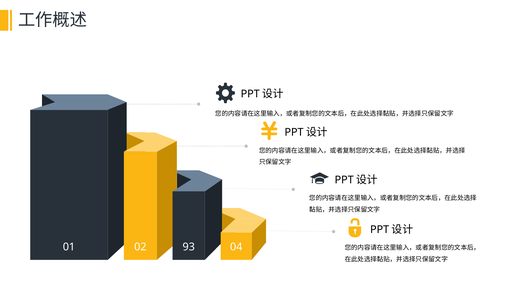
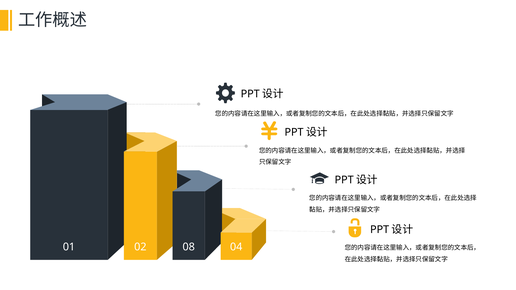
93: 93 -> 08 (189, 247)
